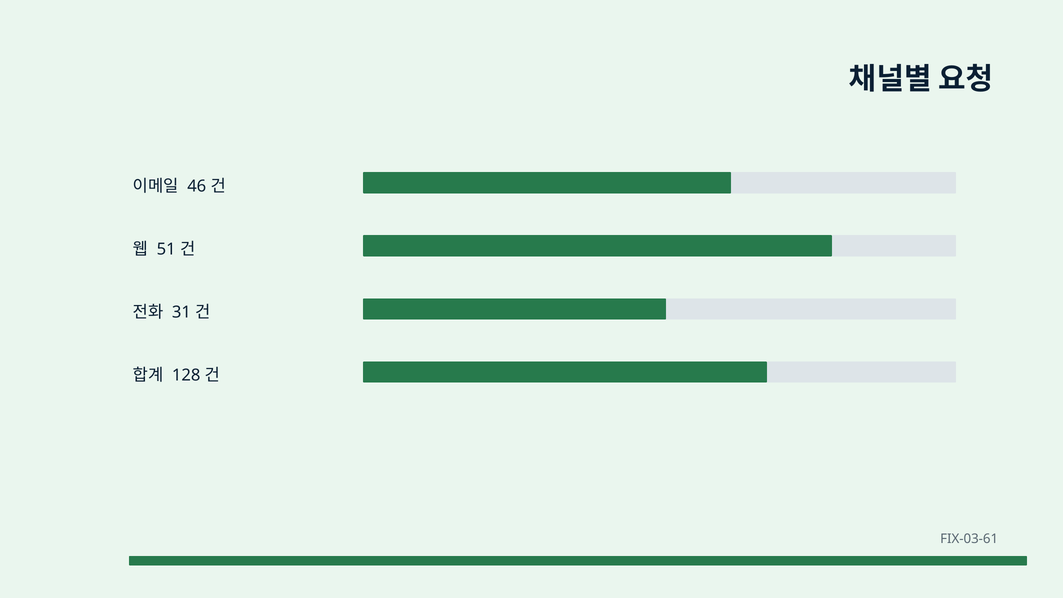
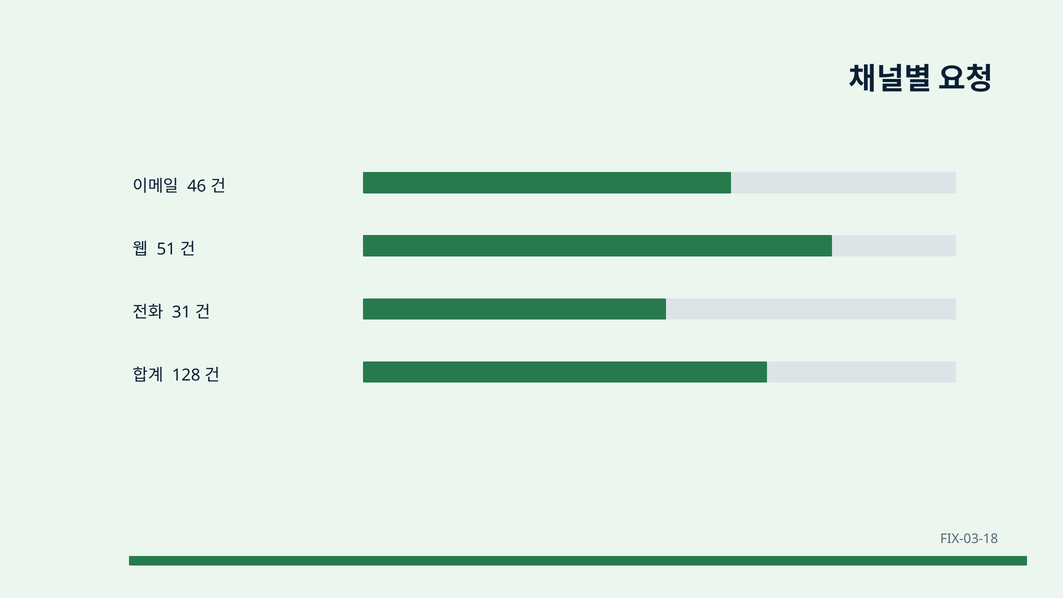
FIX-03-61: FIX-03-61 -> FIX-03-18 (969, 539)
